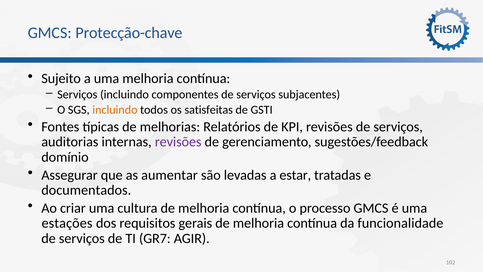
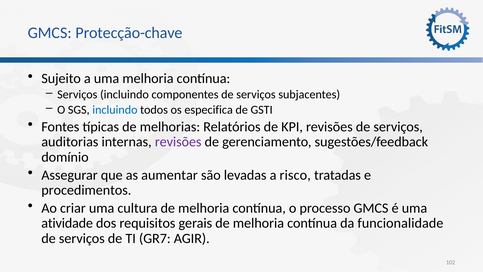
incluindo colour: orange -> blue (115, 110)
satisfeitas: satisfeitas -> especifica (209, 110)
estar: estar -> risco (295, 175)
documentados: documentados -> procedimentos (86, 190)
estações: estações -> atividade (67, 223)
